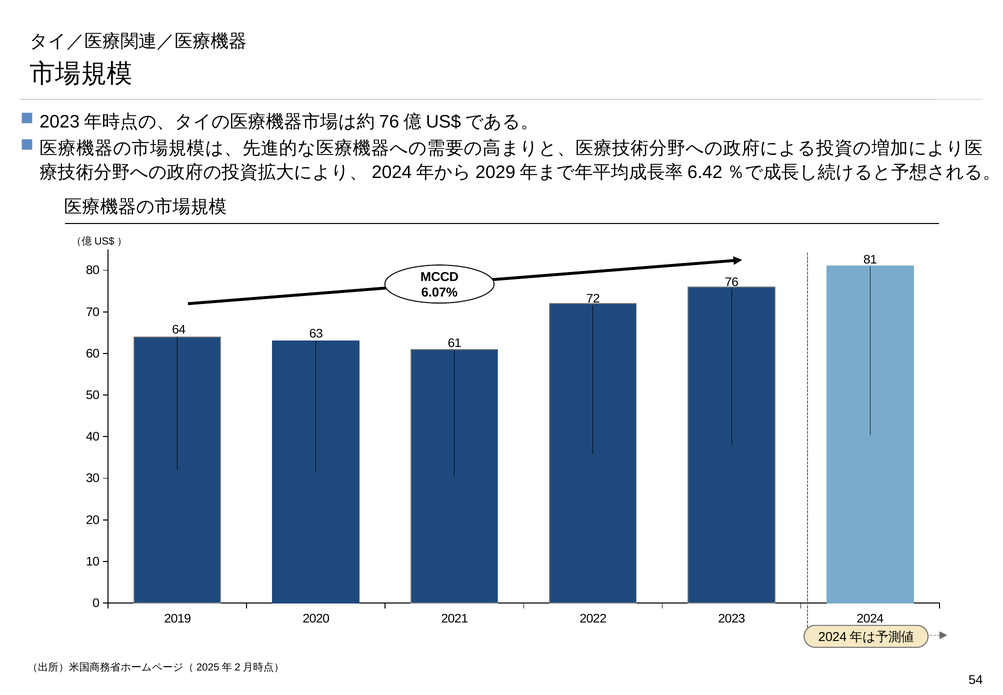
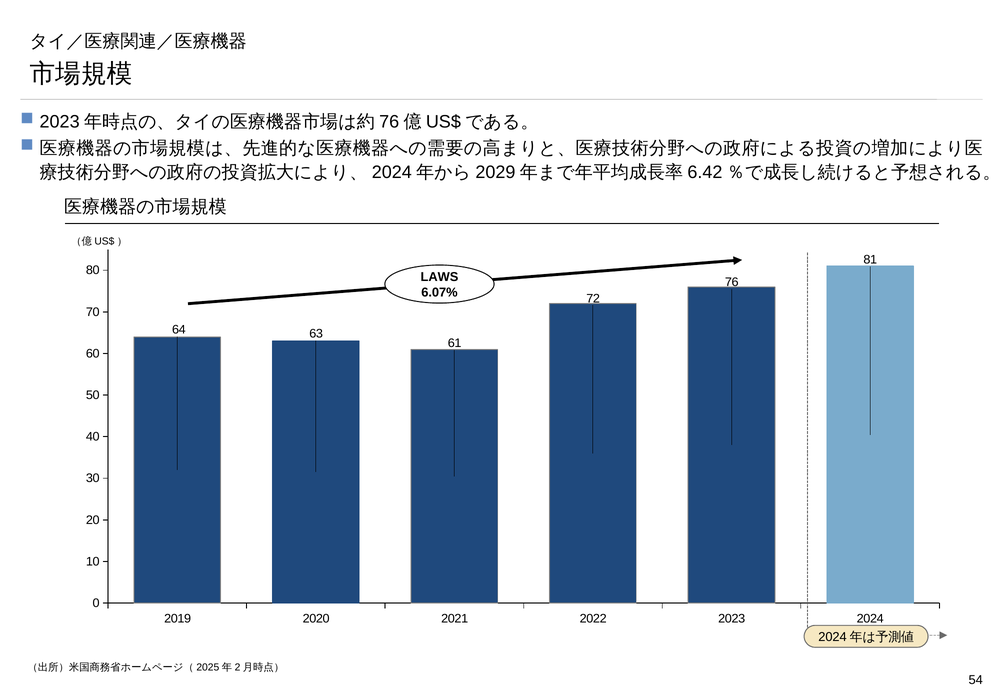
MCCD: MCCD -> LAWS (439, 277)
